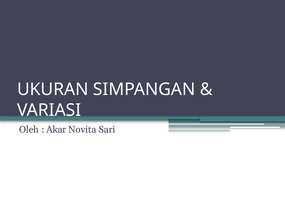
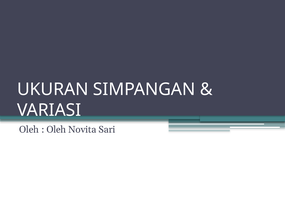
Akar: Akar -> Oleh (56, 129)
